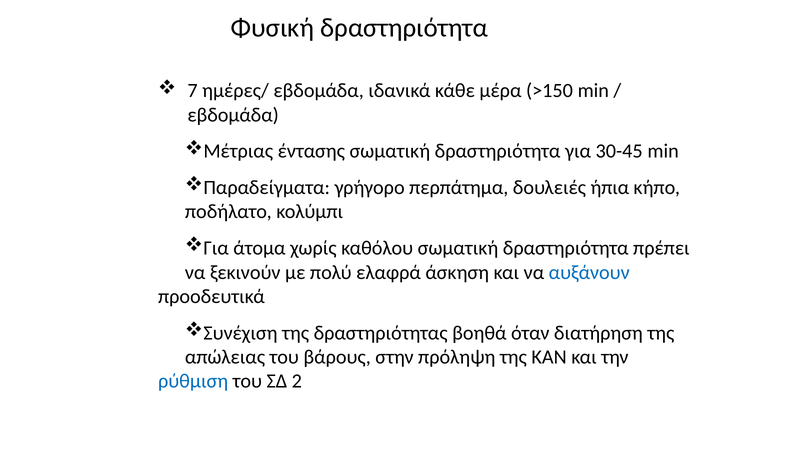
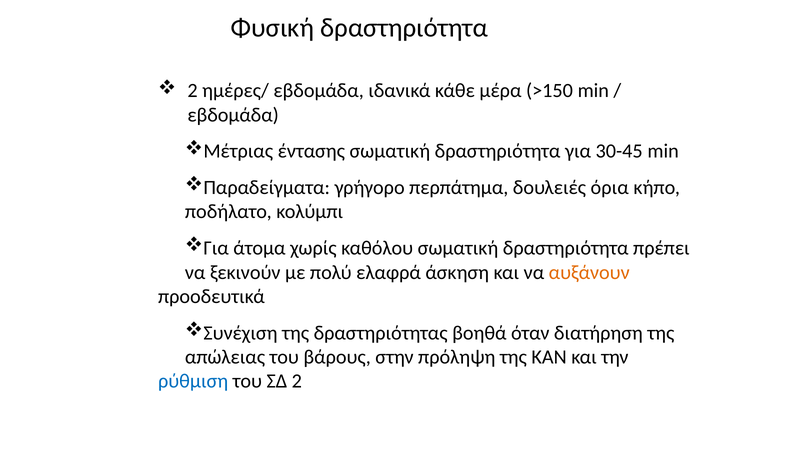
7: 7 -> 2 (192, 91)
ήπια: ήπια -> όρια (610, 188)
αυξάνουν colour: blue -> orange (589, 273)
